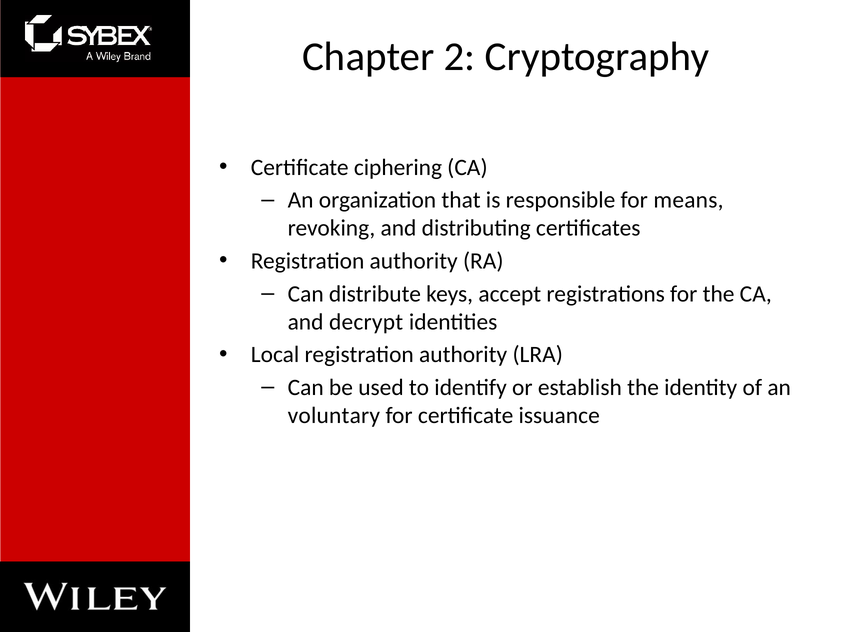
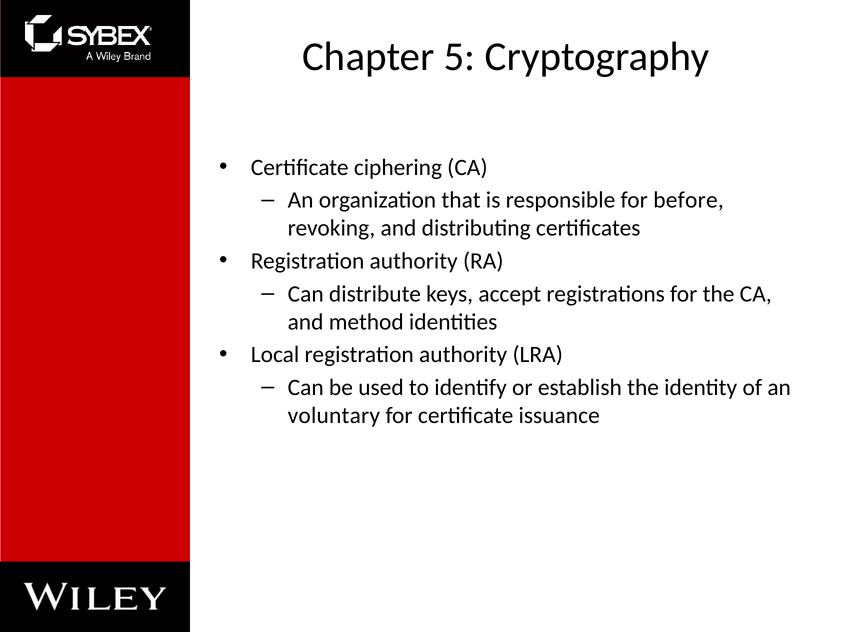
2: 2 -> 5 (460, 57)
means: means -> before (688, 200)
decrypt: decrypt -> method (366, 322)
